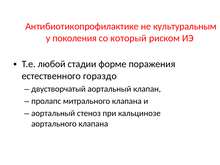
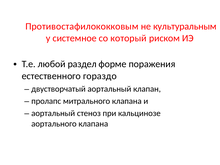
Антибиотикопрофилактике: Антибиотикопрофилактике -> Противостафилококковым (82, 26)
поколения: поколения -> системное (75, 38)
стадии: стадии -> раздел (82, 64)
